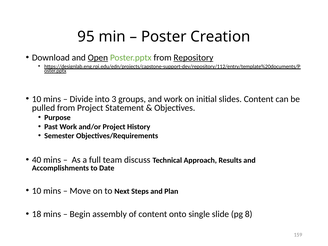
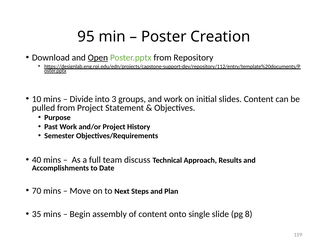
Repository underline: present -> none (193, 58)
10: 10 -> 70 (37, 191)
18: 18 -> 35 (37, 214)
